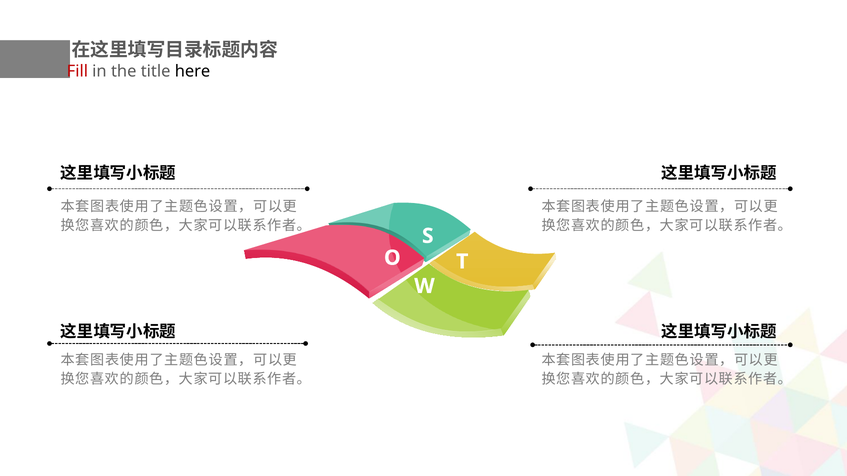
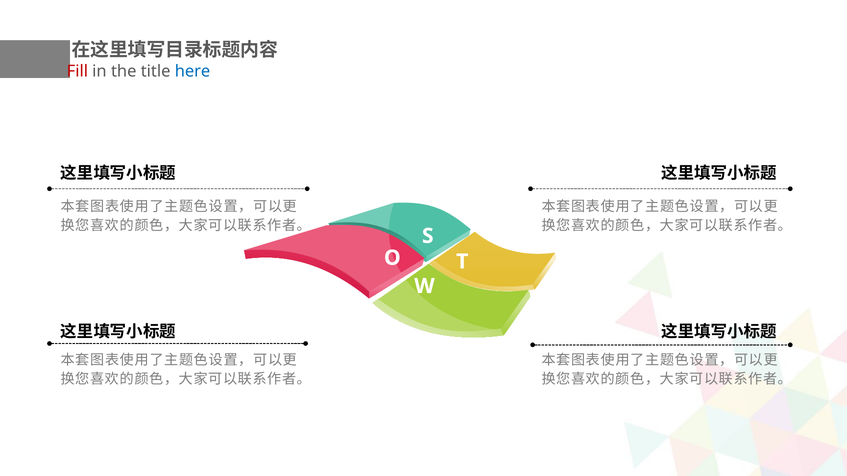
here colour: black -> blue (192, 71)
